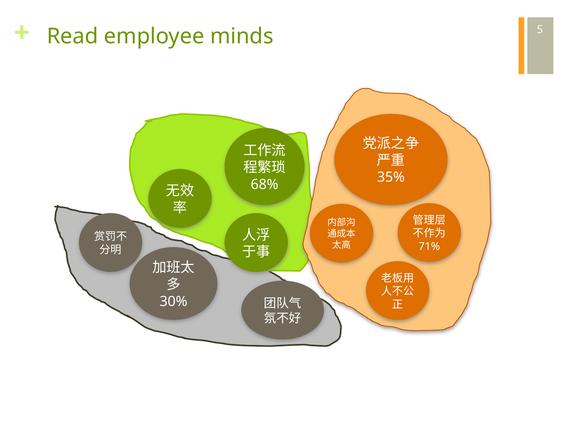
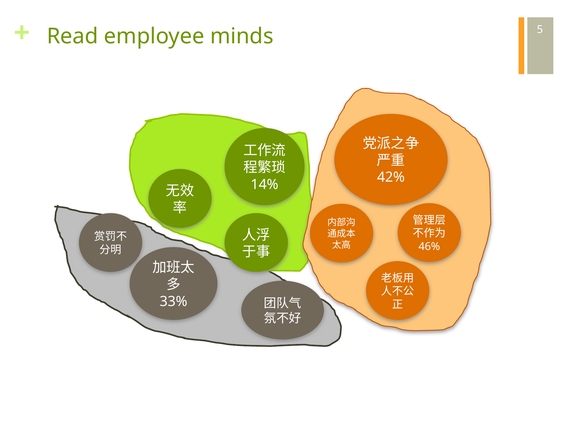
35%: 35% -> 42% (391, 177)
68%: 68% -> 14% (265, 185)
71%: 71% -> 46% (429, 247)
30%: 30% -> 33% (174, 302)
